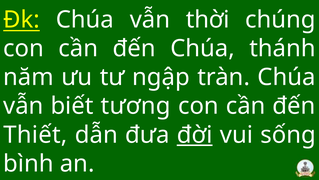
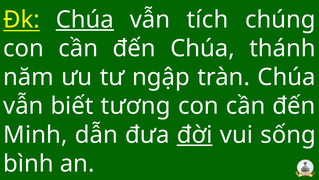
Chúa underline: none -> present (85, 20)
thời: thời -> tích (208, 20)
Thiết: Thiết -> Minh (35, 134)
